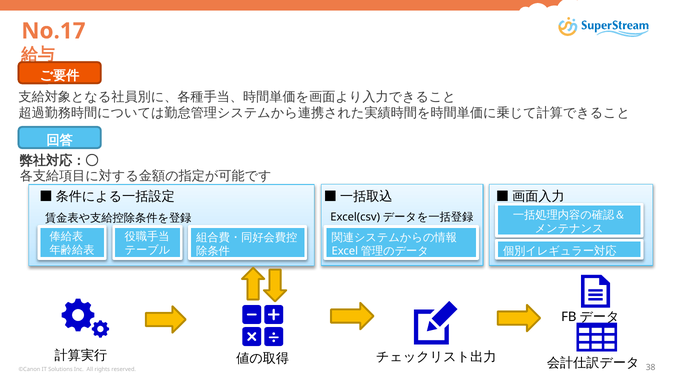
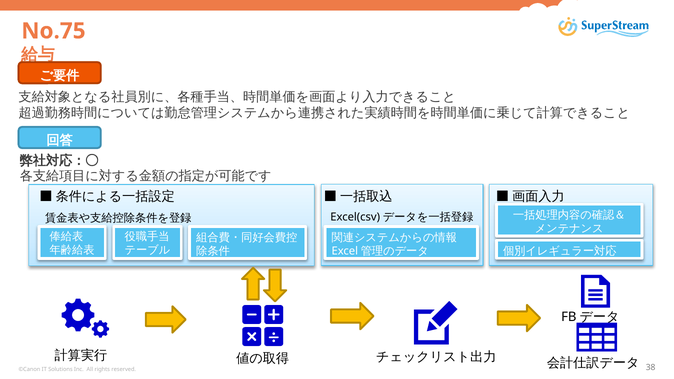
No.17: No.17 -> No.75 (53, 31)
